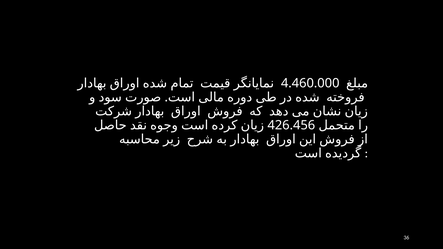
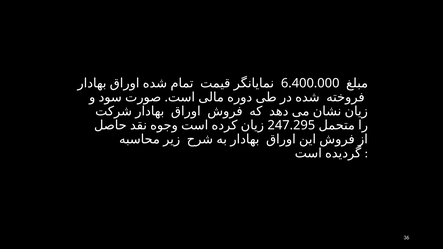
4.460.000: 4.460.000 -> 6.400.000 (310, 83)
426.456: 426.456 -> 247.295 (291, 125)
